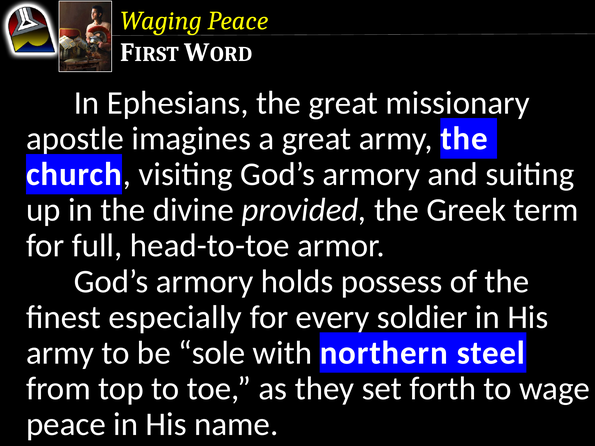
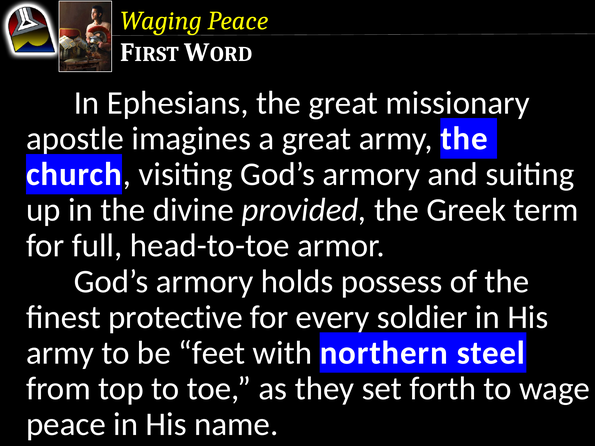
especially: especially -> protective (176, 317)
sole: sole -> feet (212, 353)
